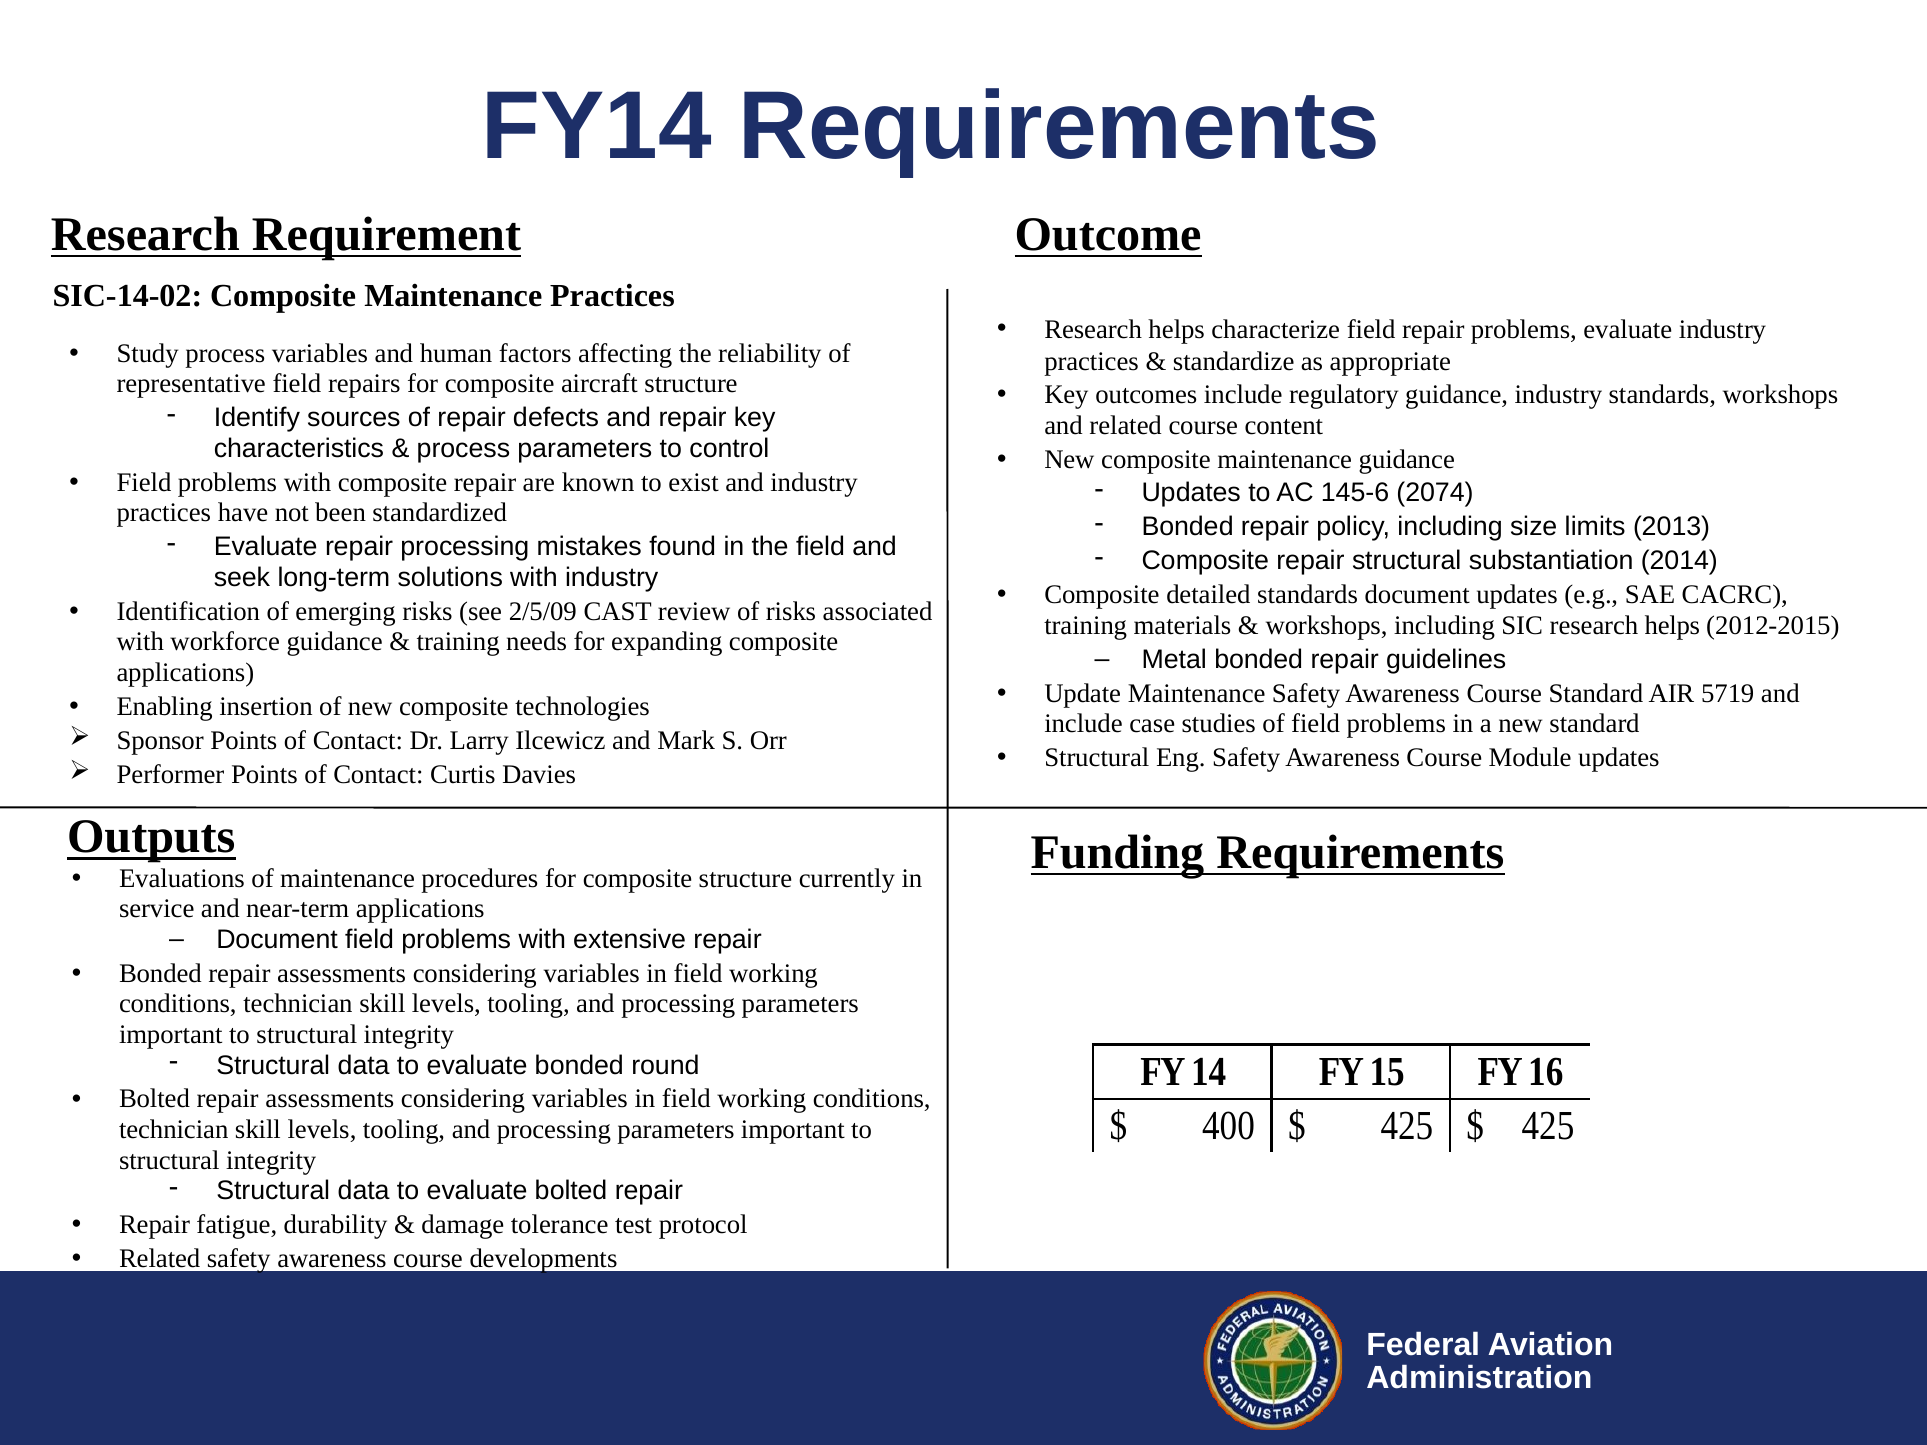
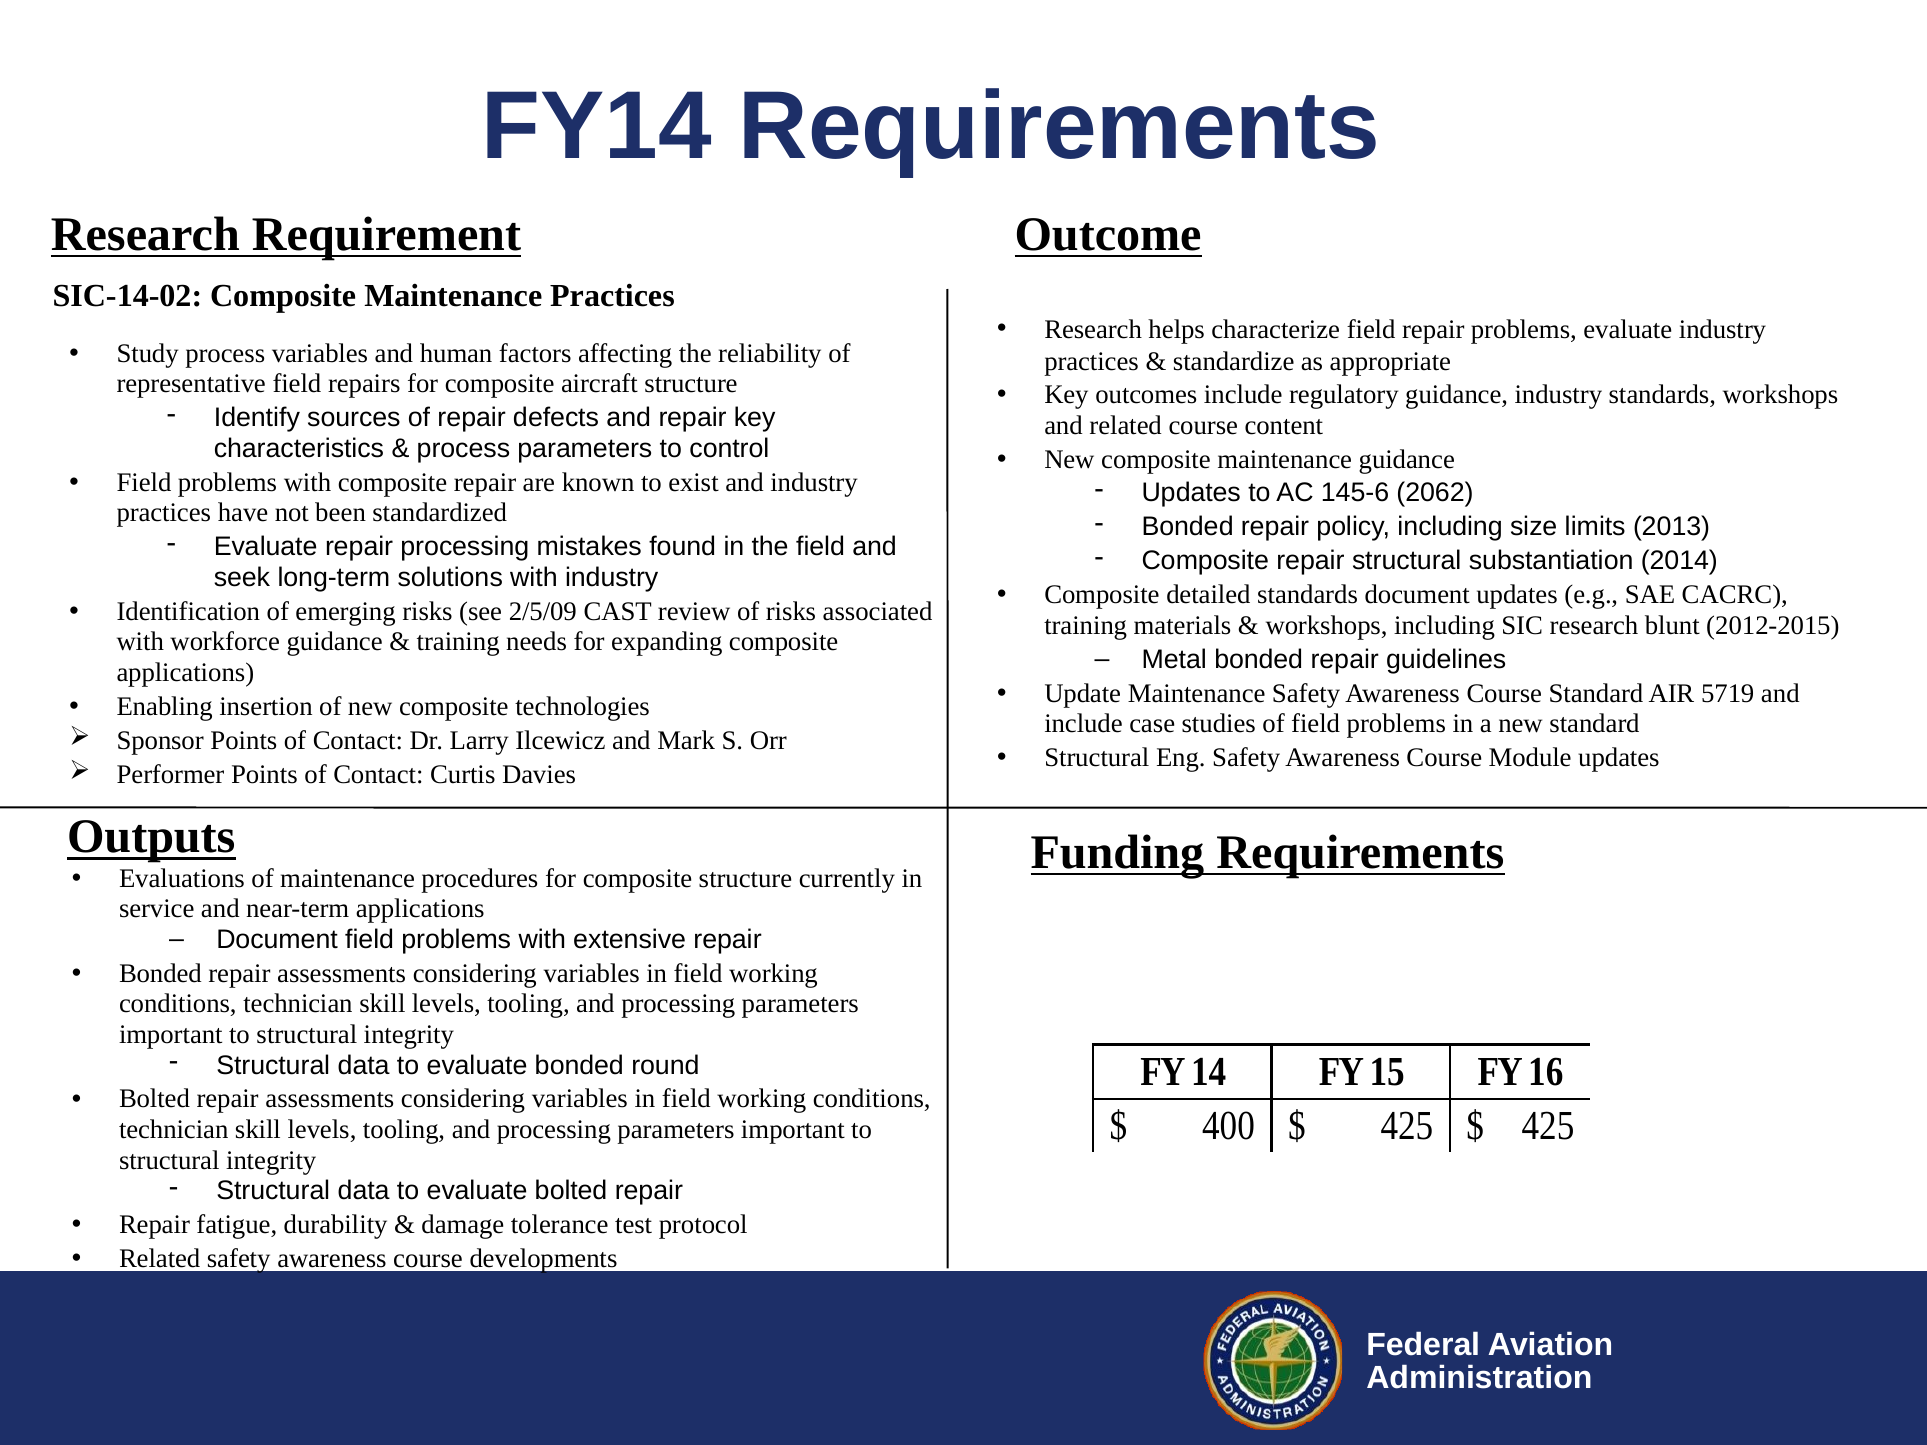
2074: 2074 -> 2062 (1435, 493)
SIC research helps: helps -> blunt (1672, 626)
